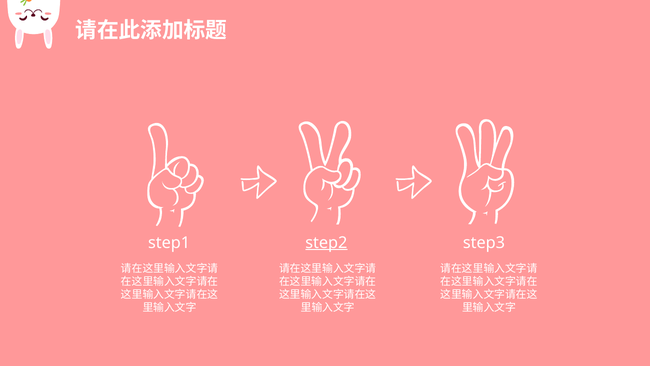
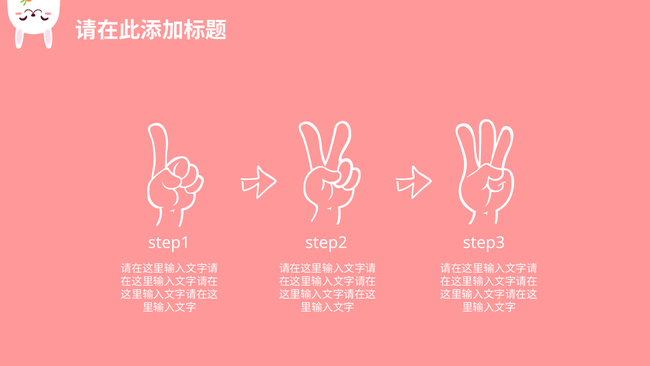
step2 underline: present -> none (326, 242)
